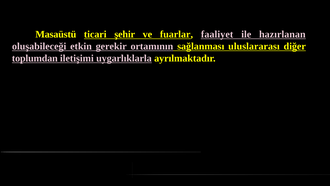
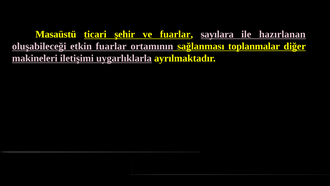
faaliyet: faaliyet -> sayılara (217, 34)
etkin gerekir: gerekir -> fuarlar (111, 46)
uluslararası: uluslararası -> toplanmalar (254, 46)
toplumdan: toplumdan -> makineleri (35, 58)
